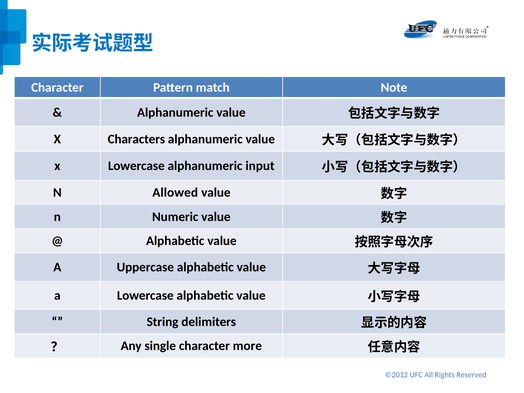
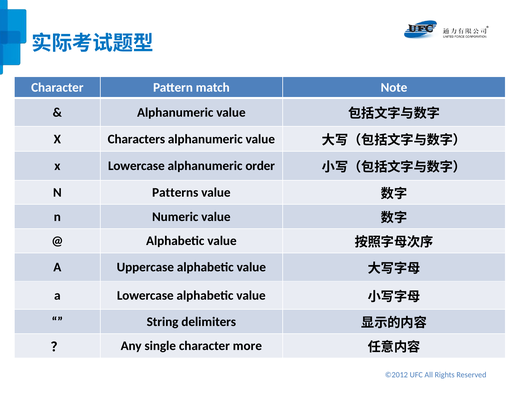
input: input -> order (260, 166)
Allowed: Allowed -> Patterns (175, 193)
